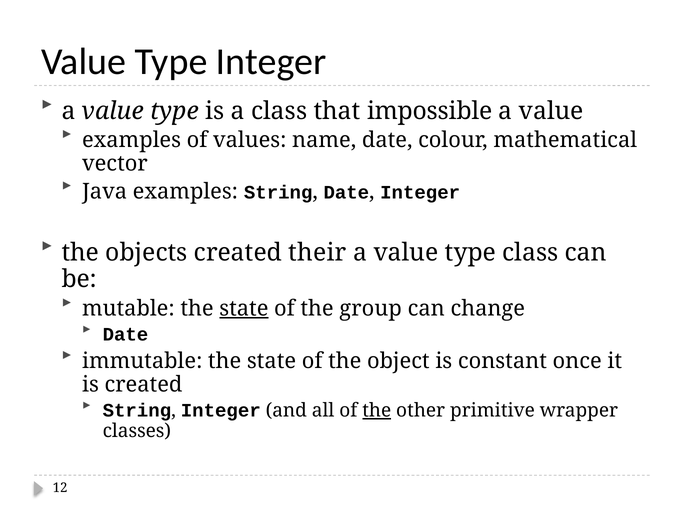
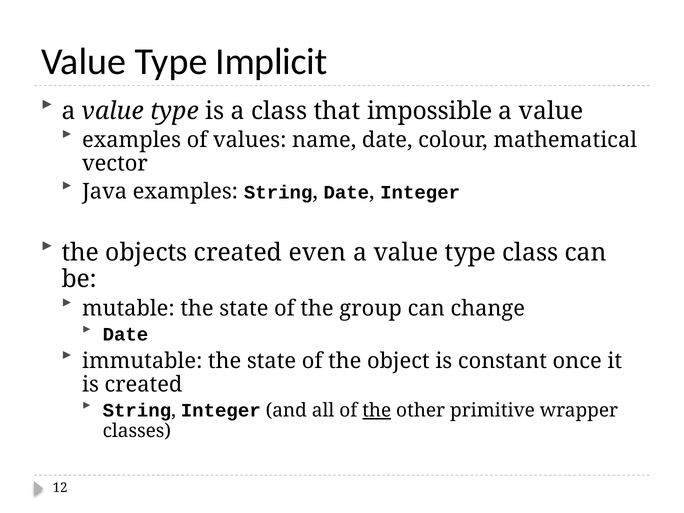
Type Integer: Integer -> Implicit (271, 62)
their: their -> even (318, 253)
state underline: present -> none (244, 308)
